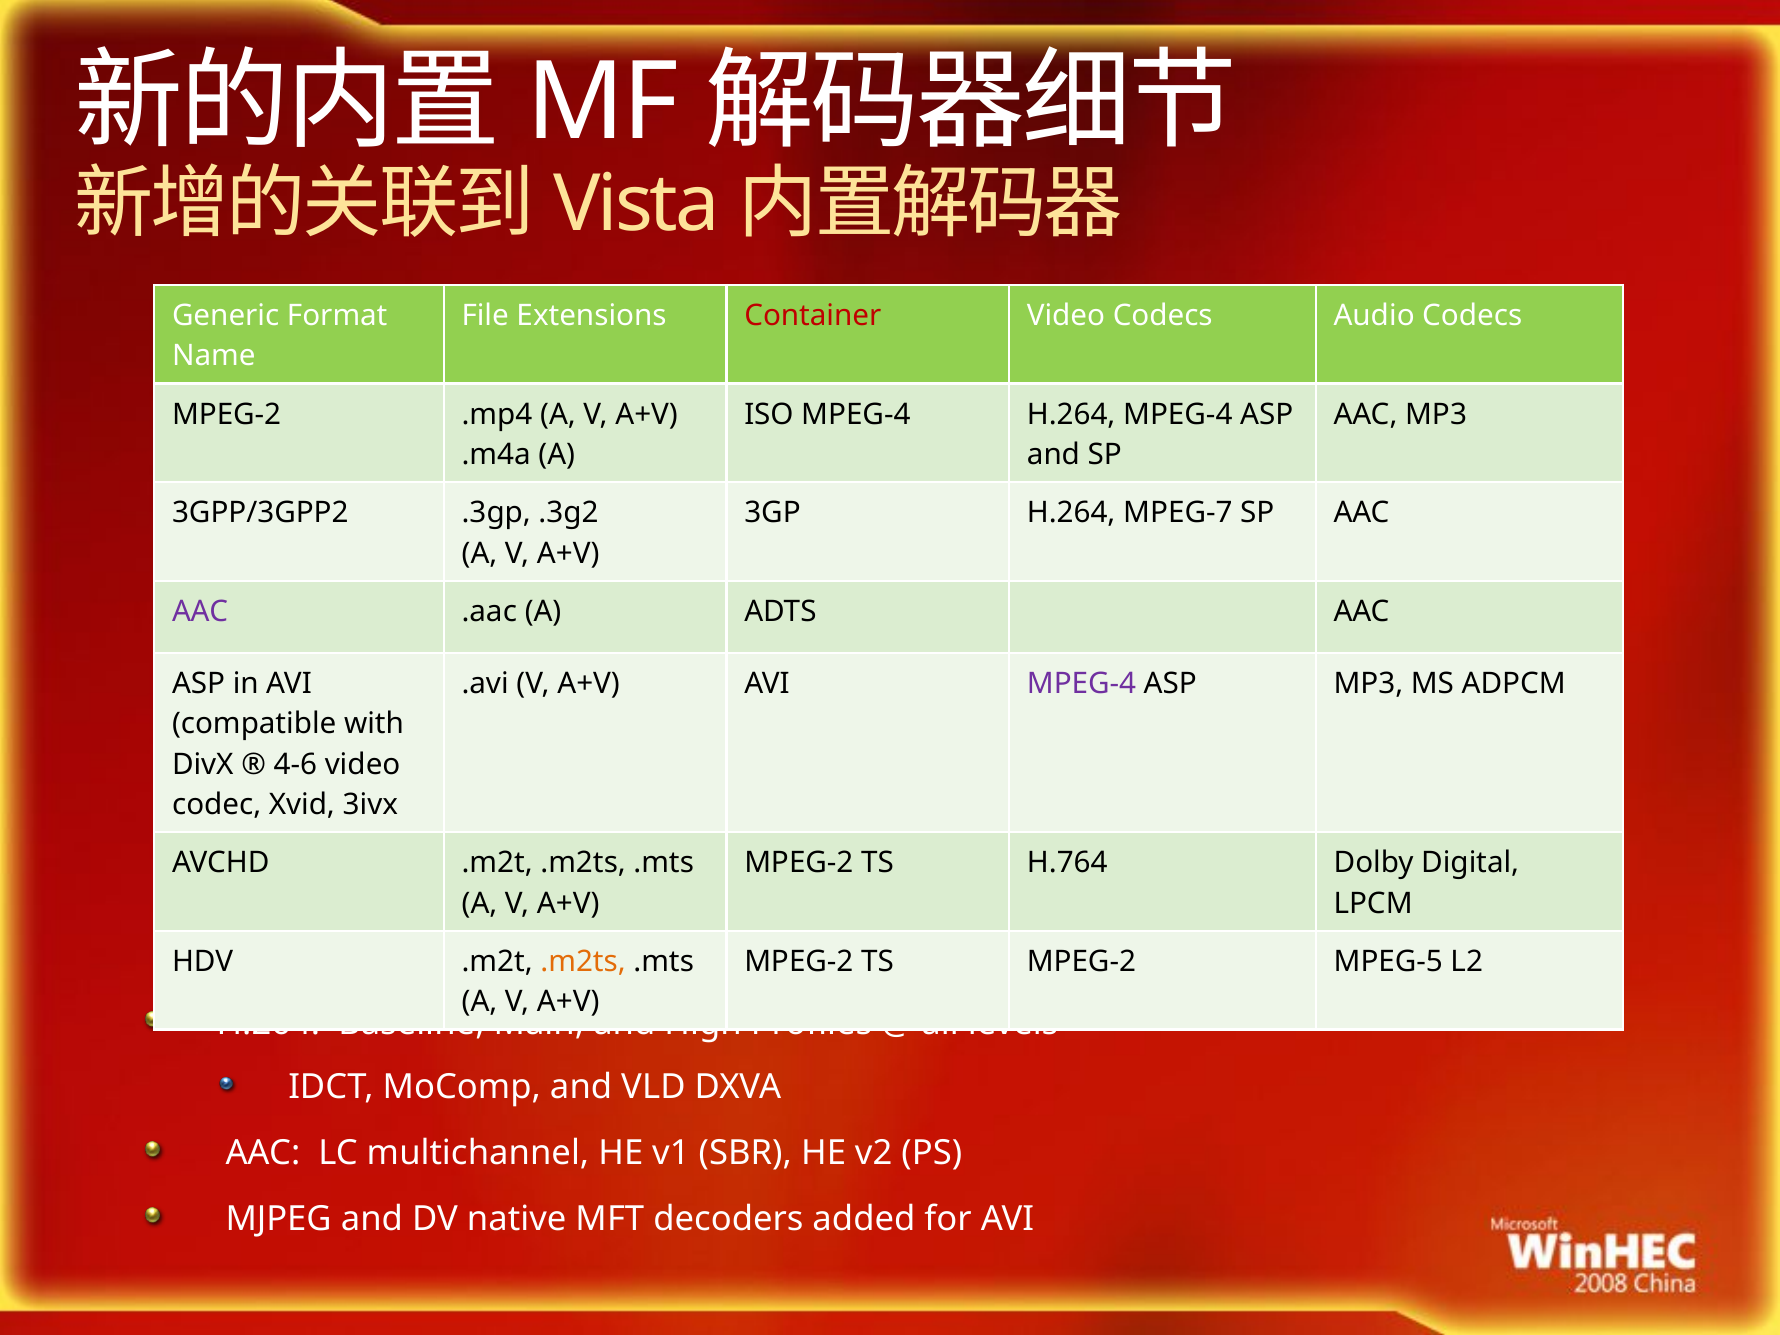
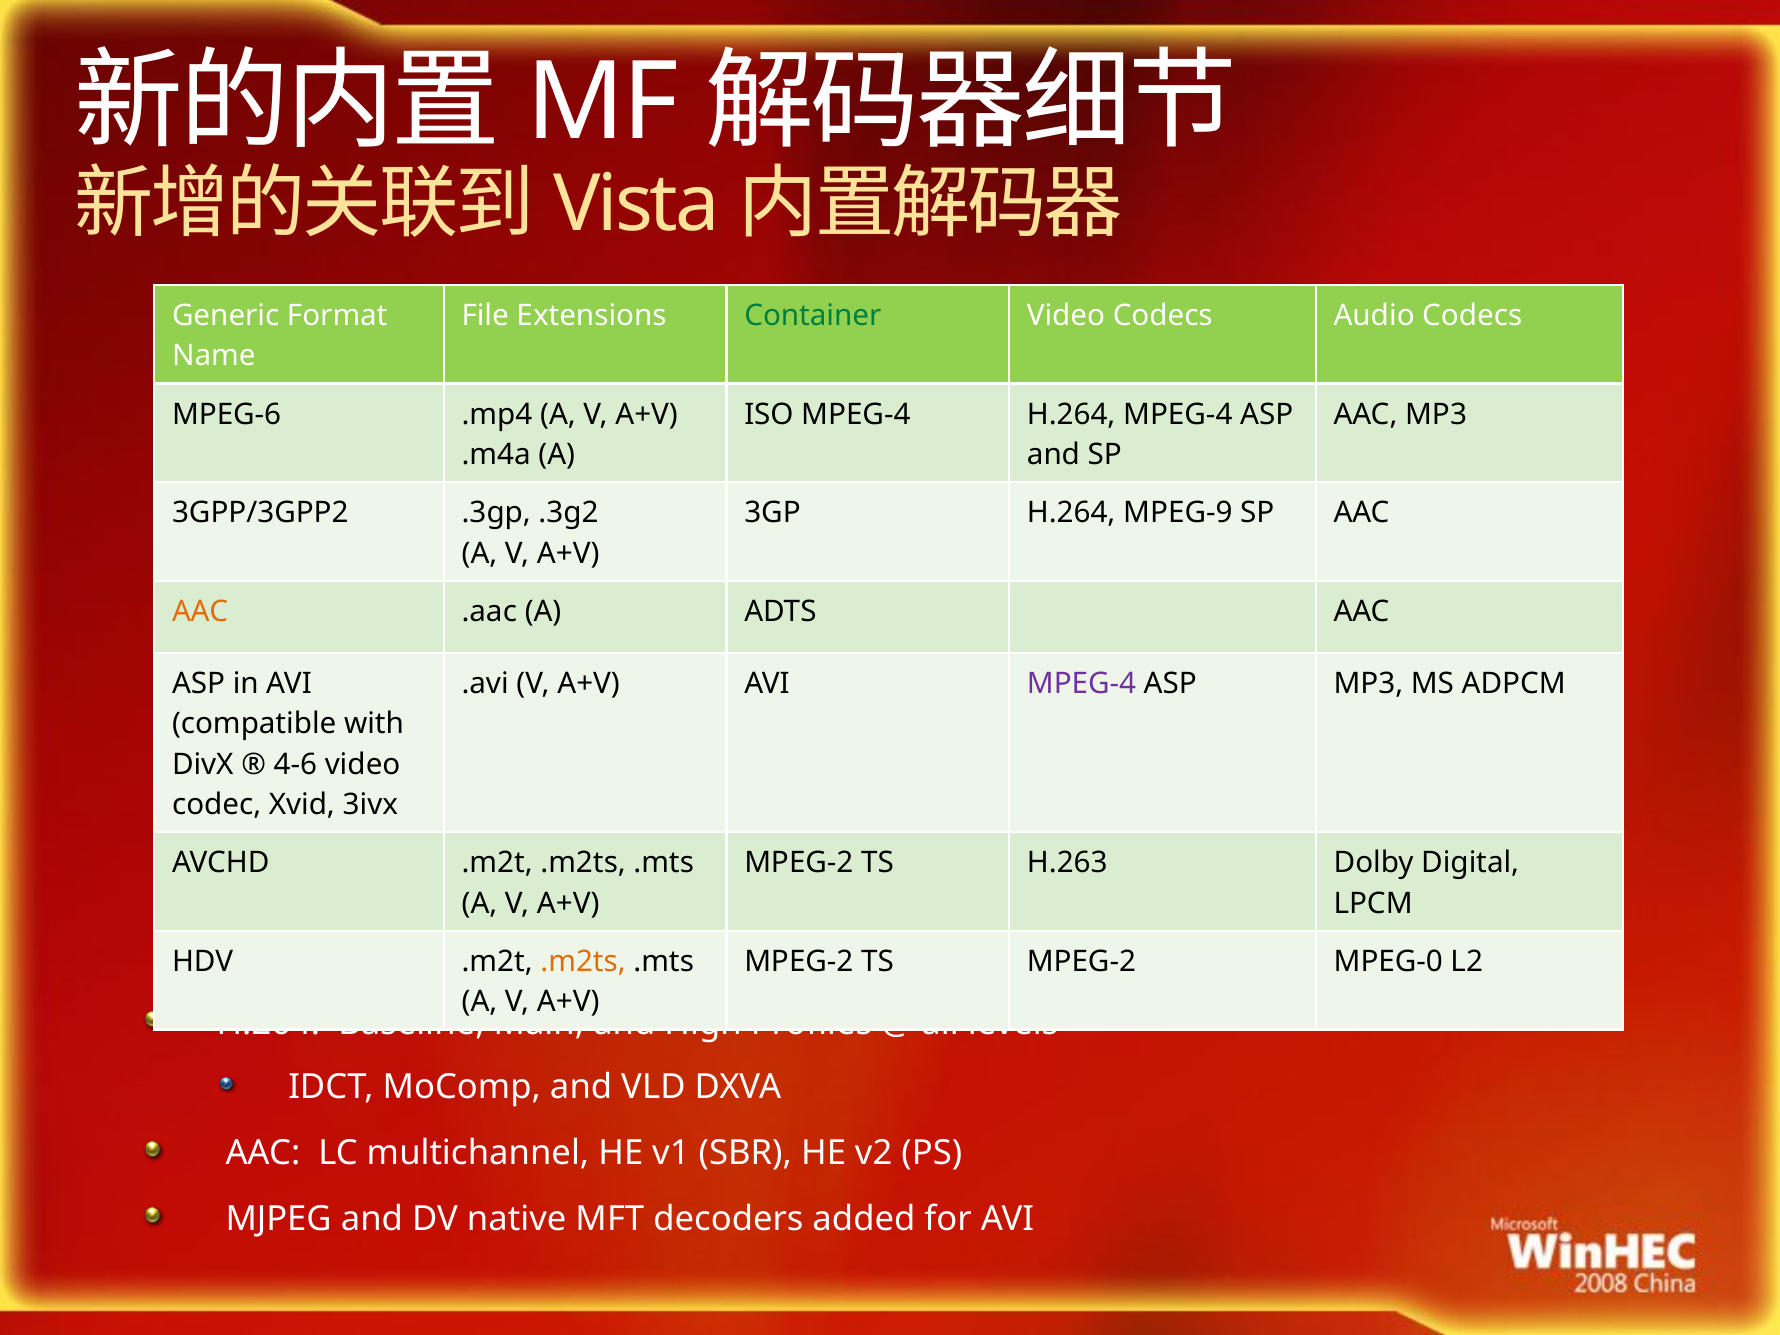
Container colour: red -> green (813, 316)
MPEG-2: MPEG-2 -> MPEG-6 (227, 414)
MPEG-7: MPEG-7 -> MPEG-9 (1178, 513)
AAC colour: purple -> orange (200, 612)
H.764: H.764 -> H.263 (1067, 863)
MPEG-5: MPEG-5 -> MPEG-0 (1388, 962)
